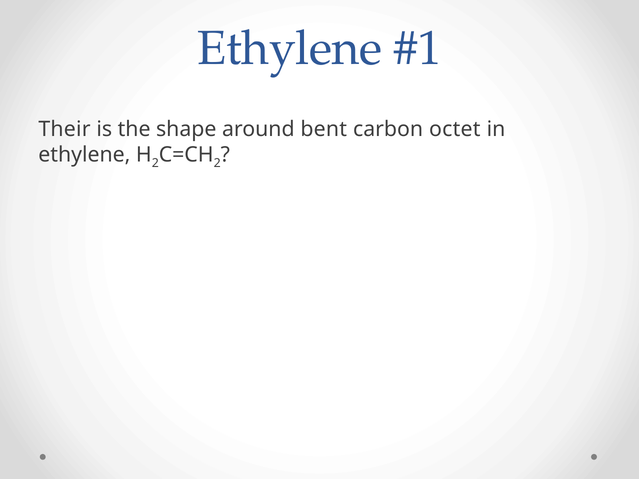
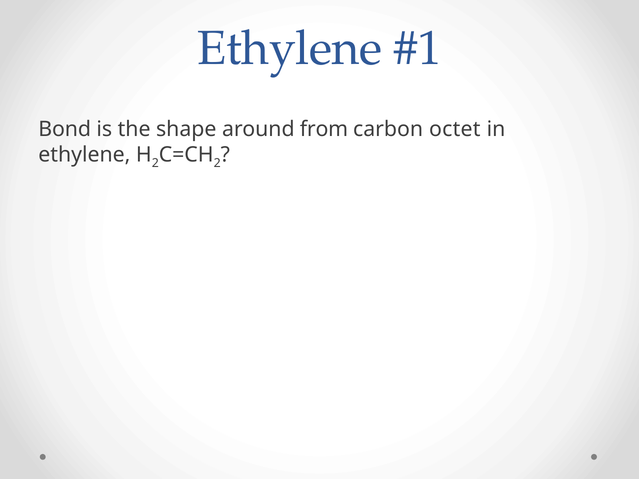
Their: Their -> Bond (65, 129)
bent: bent -> from (324, 129)
